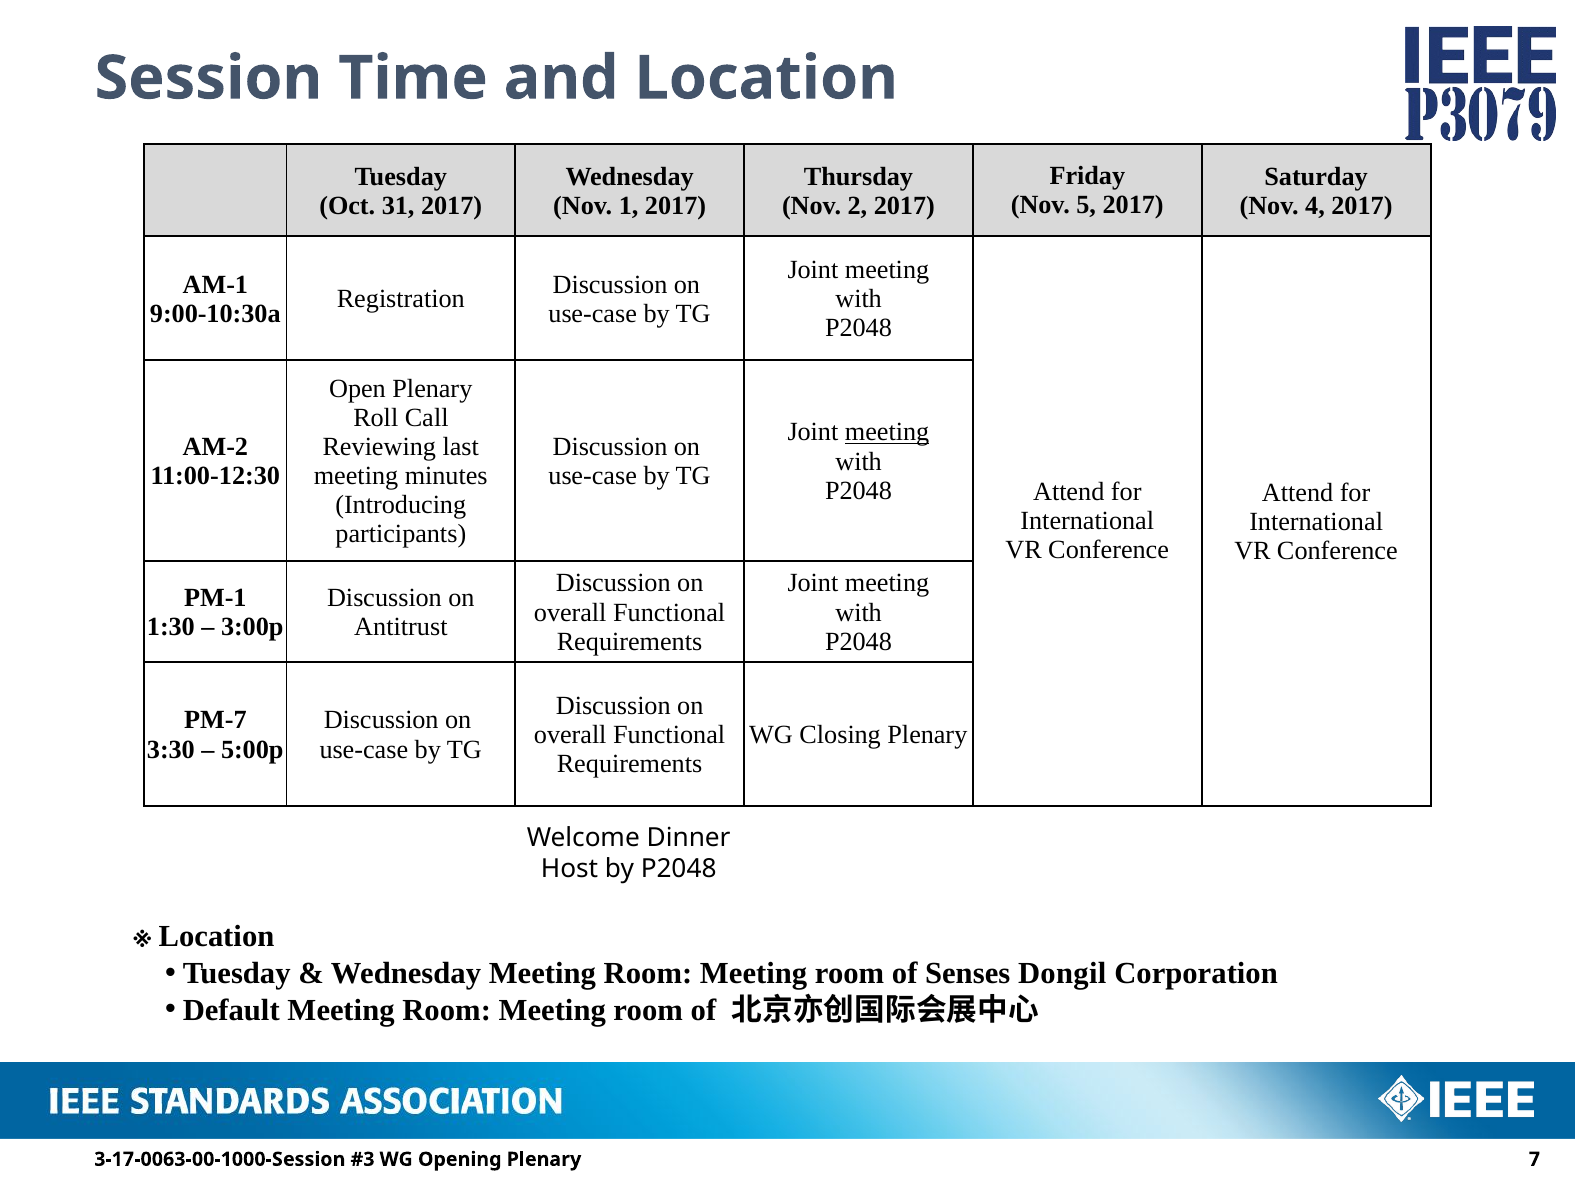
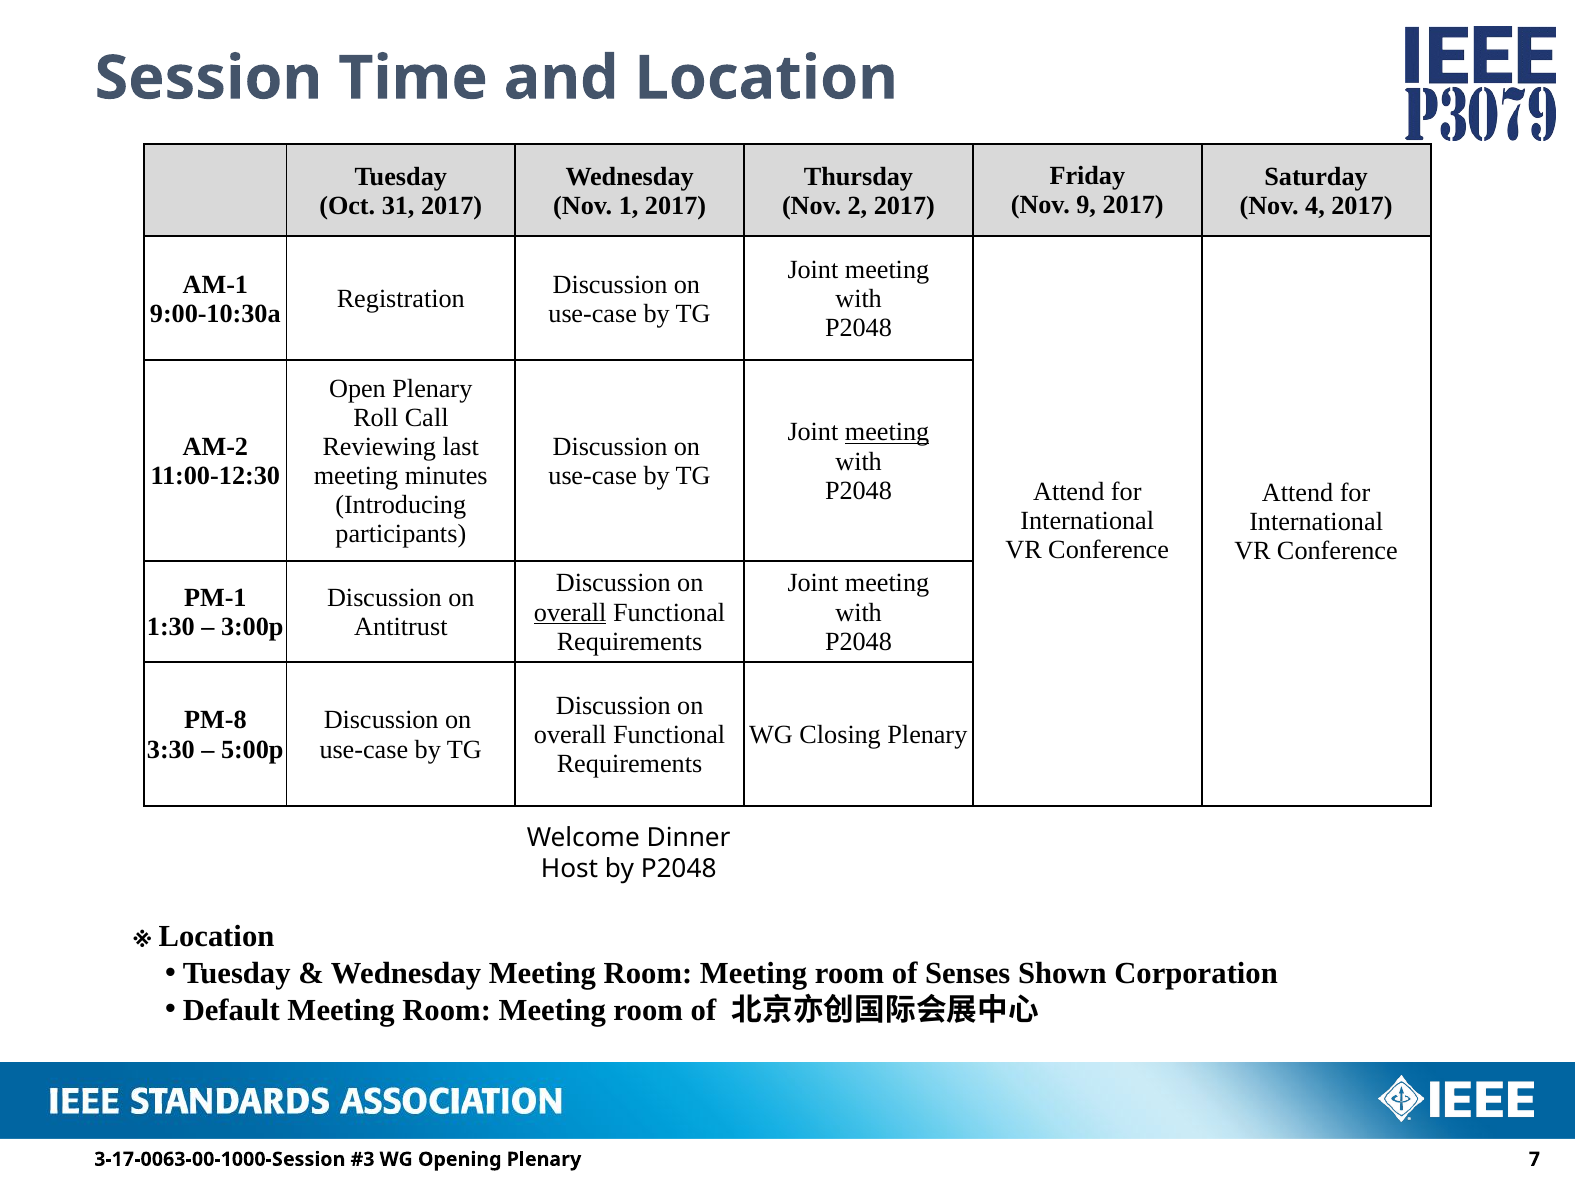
5: 5 -> 9 (1086, 205)
overall underline: none -> present (570, 613)
PM-7: PM-7 -> PM-8 (215, 720)
Dongil: Dongil -> Shown (1062, 974)
